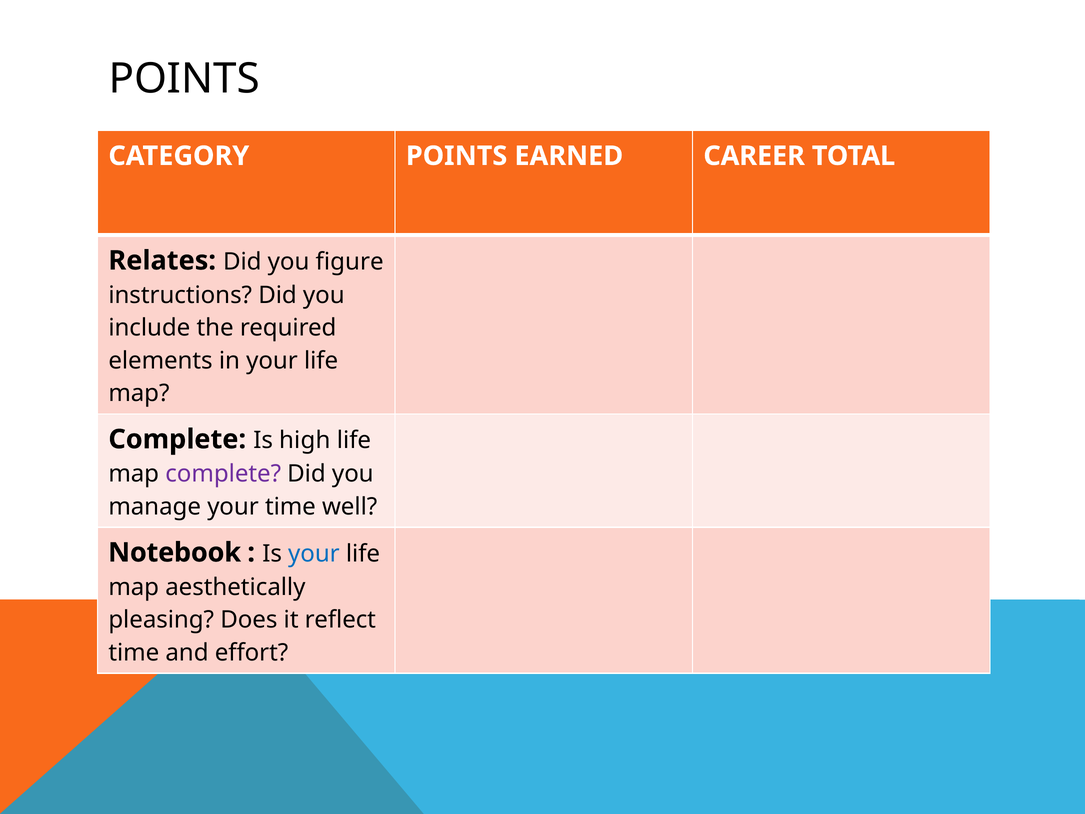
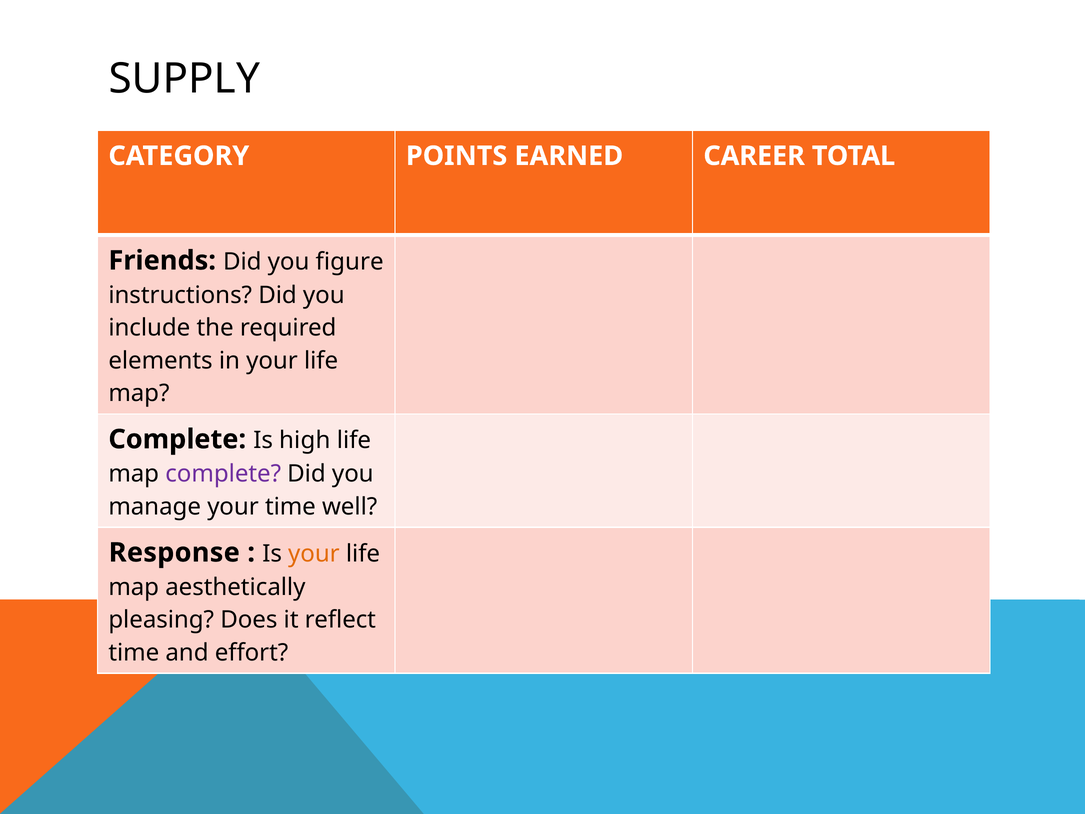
POINTS: POINTS -> SUPPLY (184, 79)
Relates: Relates -> Friends (162, 261)
Notebook: Notebook -> Response (174, 552)
your colour: blue -> orange (314, 553)
